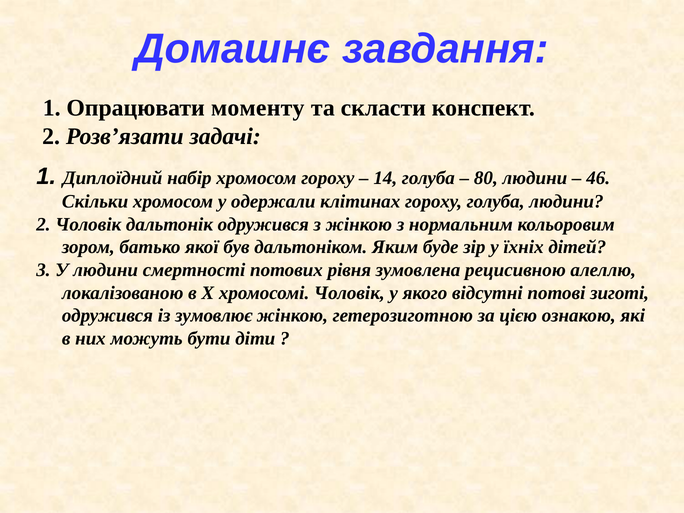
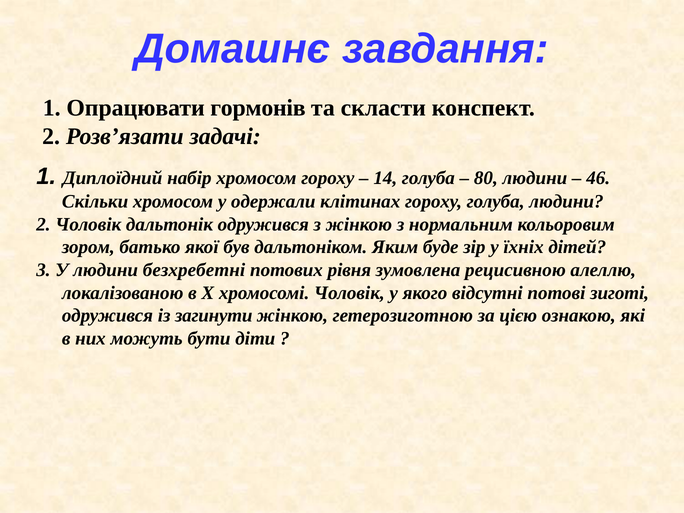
моменту: моменту -> гормонів (258, 108)
смертності: смертності -> безхребетні (194, 270)
зумовлює: зумовлює -> загинути (214, 316)
